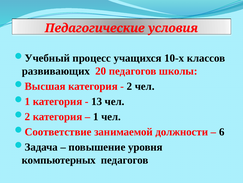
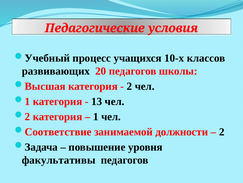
6: 6 -> 2 (222, 131)
компьютерных: компьютерных -> факультативы (59, 159)
